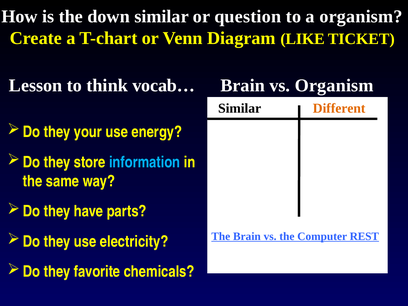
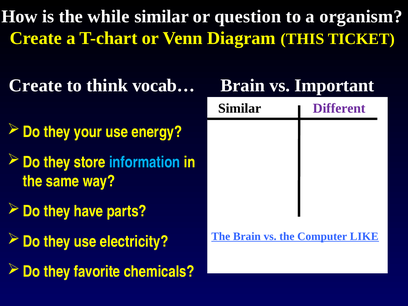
down: down -> while (109, 16)
LIKE: LIKE -> THIS (302, 39)
Lesson: Lesson -> Create (36, 85)
vs Organism: Organism -> Important (334, 85)
Different colour: orange -> purple (339, 108)
REST: REST -> LIKE (364, 236)
